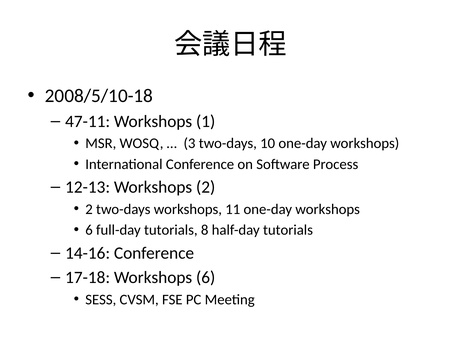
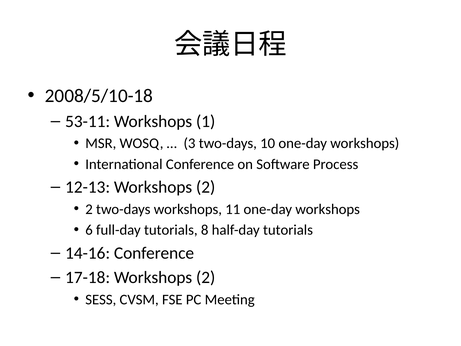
47-11: 47-11 -> 53-11 (88, 121)
17-18 Workshops 6: 6 -> 2 (206, 277)
